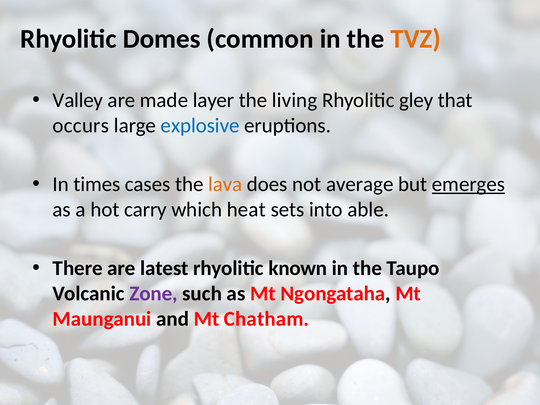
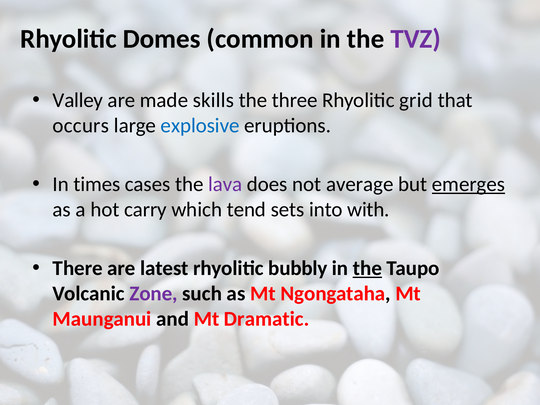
TVZ colour: orange -> purple (416, 39)
layer: layer -> skills (213, 100)
living: living -> three (295, 100)
gley: gley -> grid (416, 100)
lava colour: orange -> purple (225, 184)
heat: heat -> tend (246, 209)
able: able -> with (368, 209)
known: known -> bubbly (298, 268)
the underline: none -> present (367, 268)
Chatham: Chatham -> Dramatic (267, 319)
